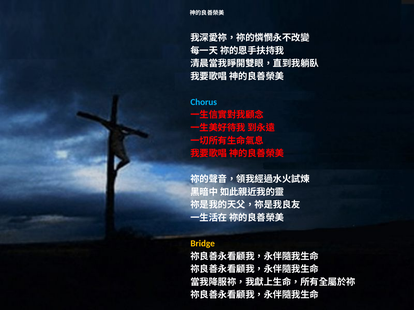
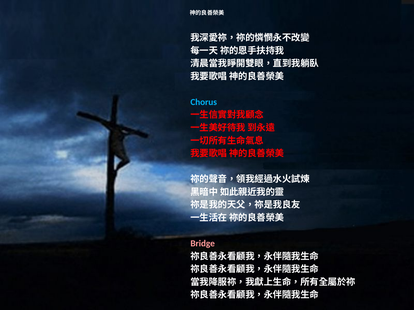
Bridge colour: yellow -> pink (203, 244)
